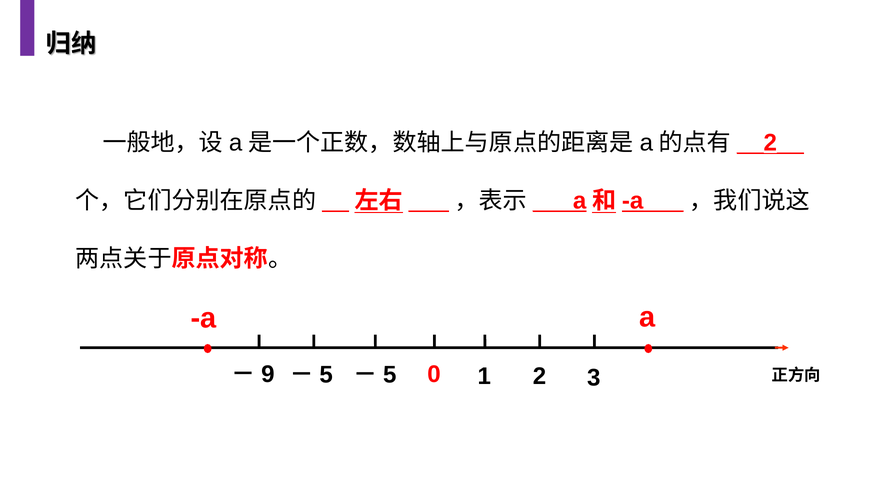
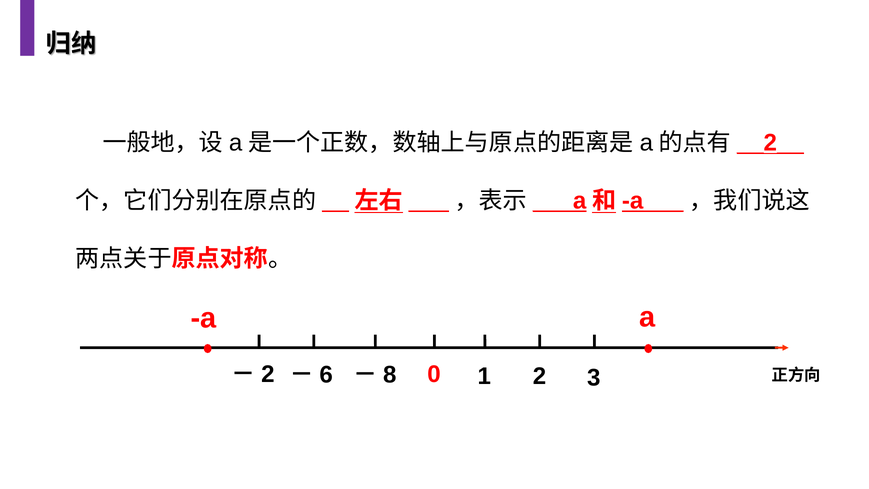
9: 9 -> 2 (268, 374)
5: 5 -> 6 (326, 375)
5: 5 -> 8 (390, 375)
